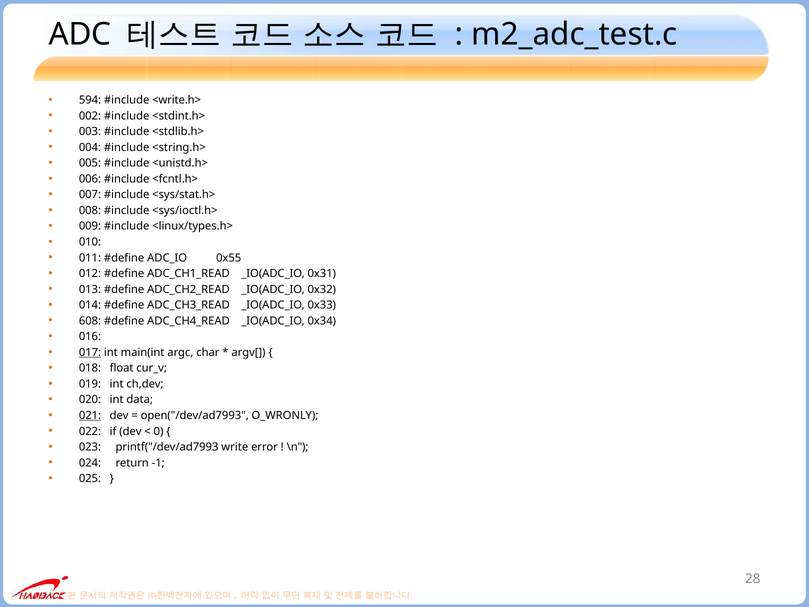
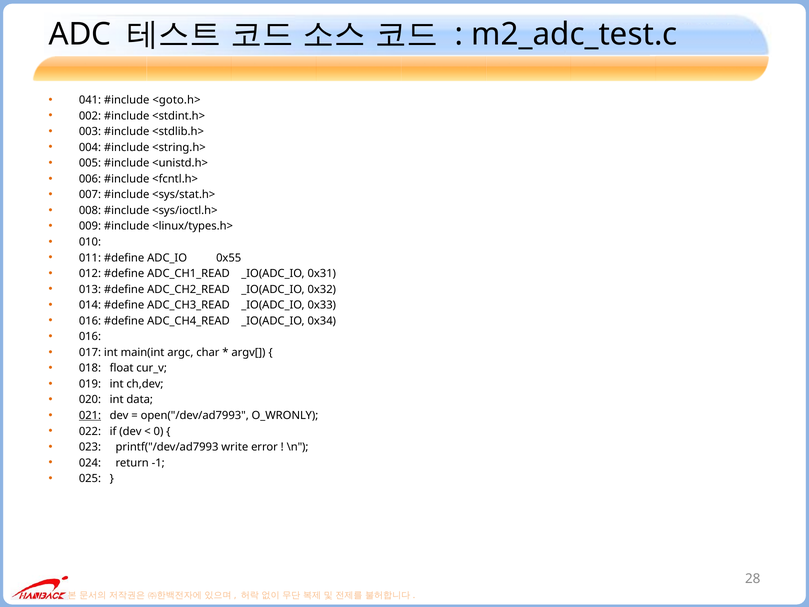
594: 594 -> 041 (90, 100)
<write.h>: <write.h> -> <goto.h> (177, 100)
608: 608 -> 016 (90, 321)
017 underline: present -> none (90, 352)
